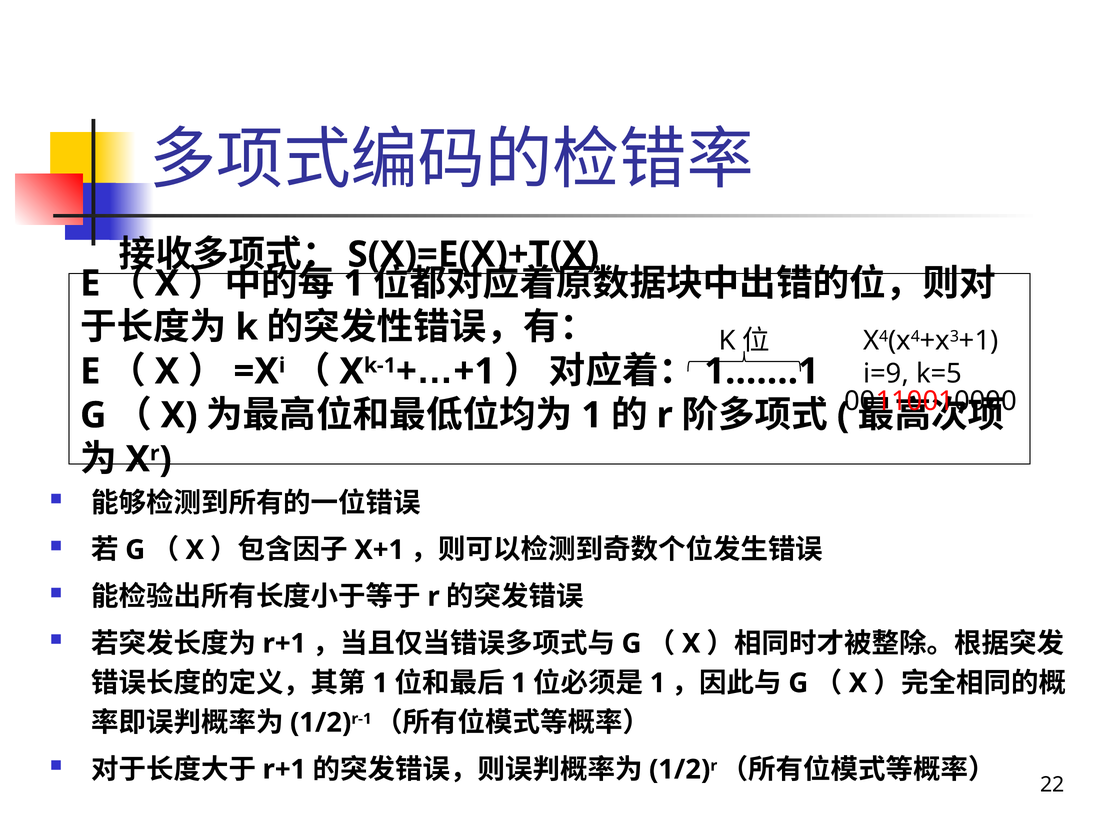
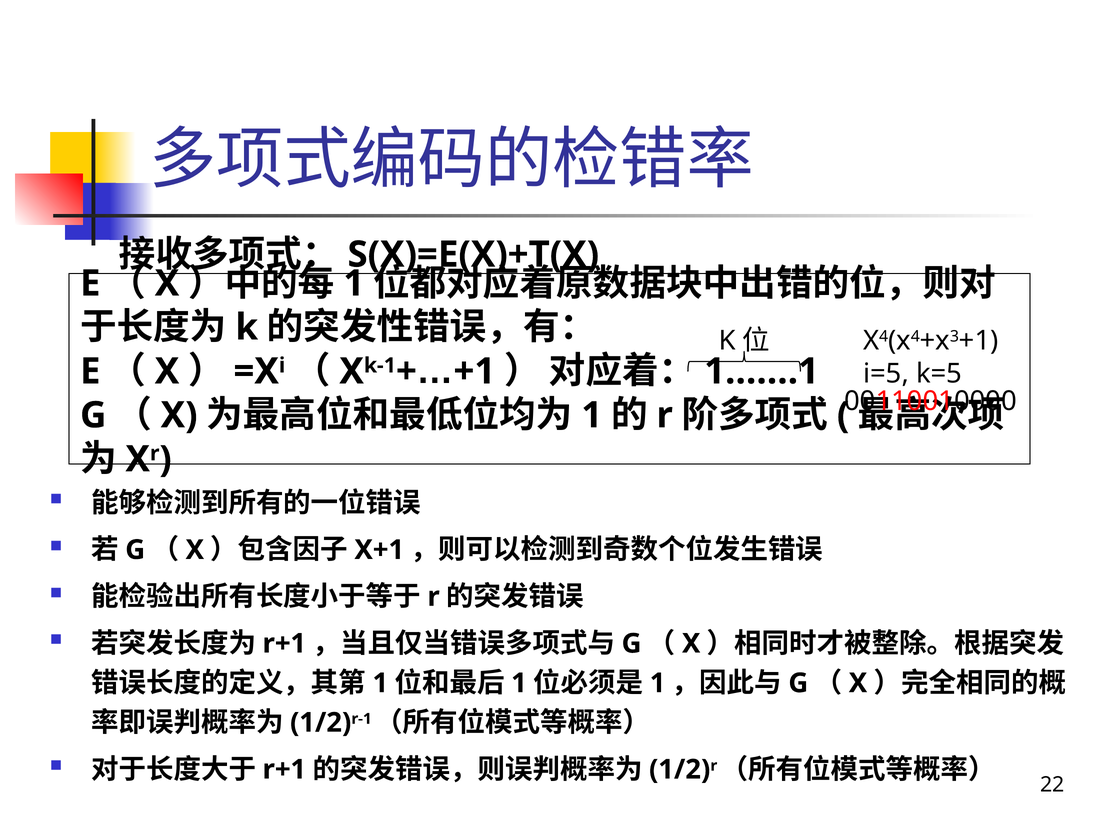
i=9: i=9 -> i=5 (886, 374)
